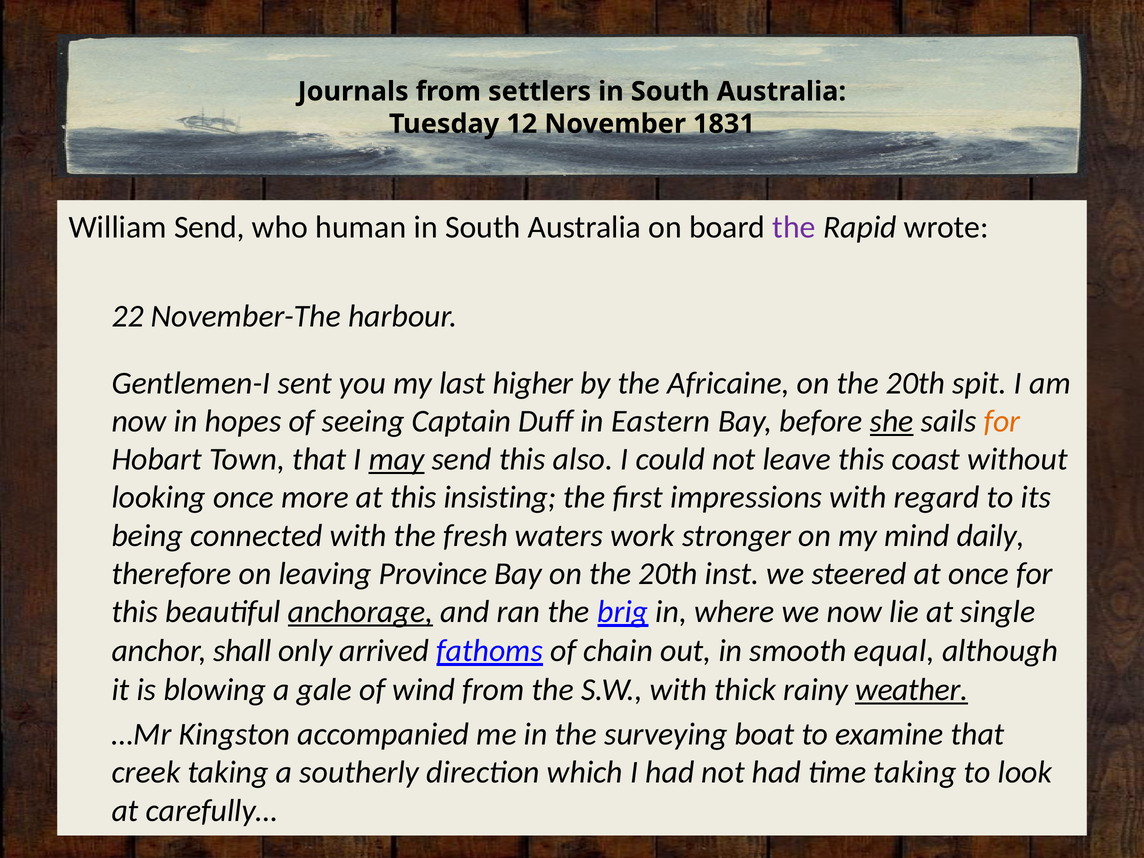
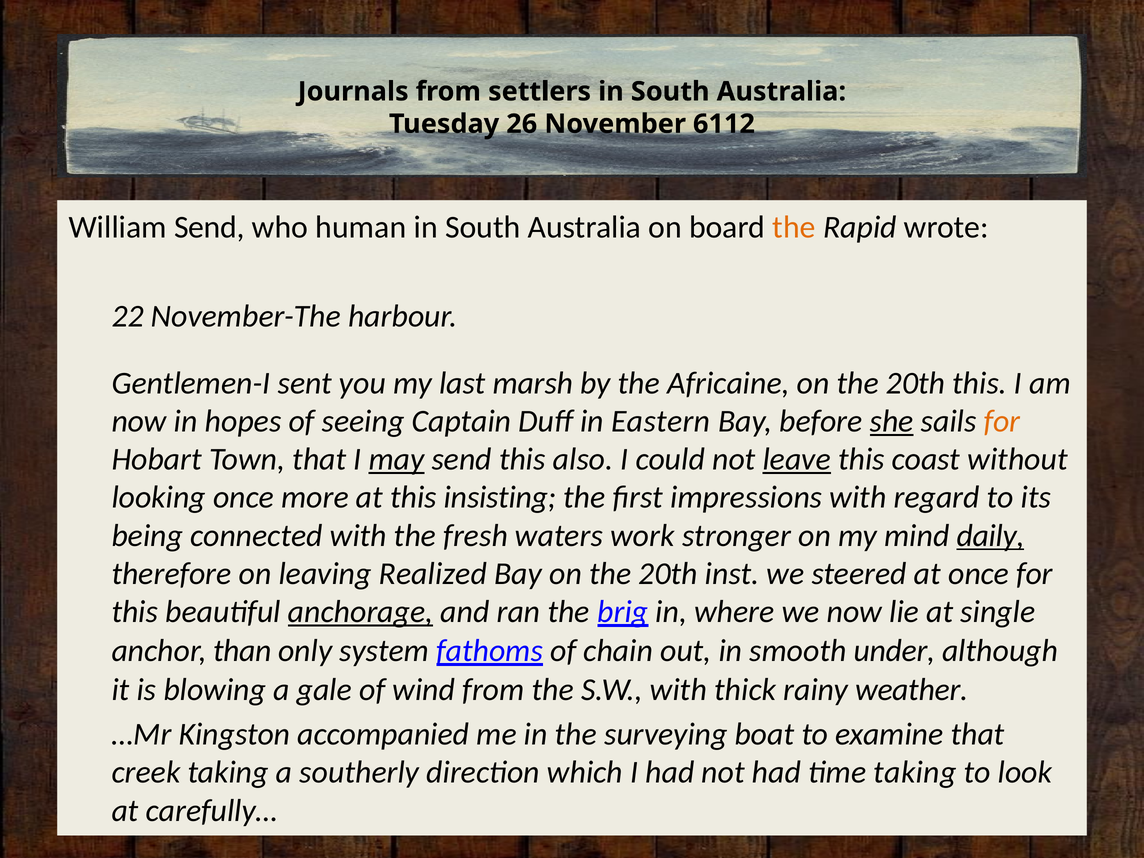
12: 12 -> 26 (522, 124)
1831: 1831 -> 6112 (724, 124)
the colour: purple -> orange (794, 227)
higher: higher -> marsh (533, 383)
20th spit: spit -> this (980, 383)
leave underline: none -> present (797, 459)
daily underline: none -> present (991, 536)
Province: Province -> Realized (433, 574)
shall: shall -> than (242, 651)
arrived: arrived -> system (384, 651)
equal: equal -> under (894, 651)
weather underline: present -> none (912, 690)
